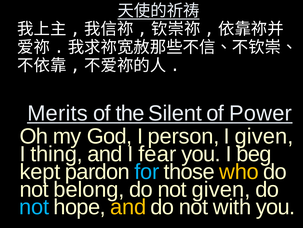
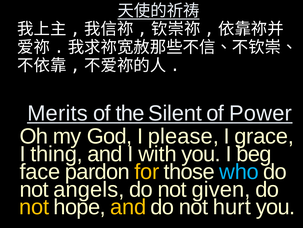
person: person -> please (183, 136)
I given: given -> grace (264, 136)
fear: fear -> with (157, 154)
kept: kept -> face (40, 171)
for colour: light blue -> yellow (147, 171)
who colour: yellow -> light blue (239, 171)
belong: belong -> angels (89, 189)
not colour: light blue -> yellow (34, 207)
with: with -> hurt (232, 207)
